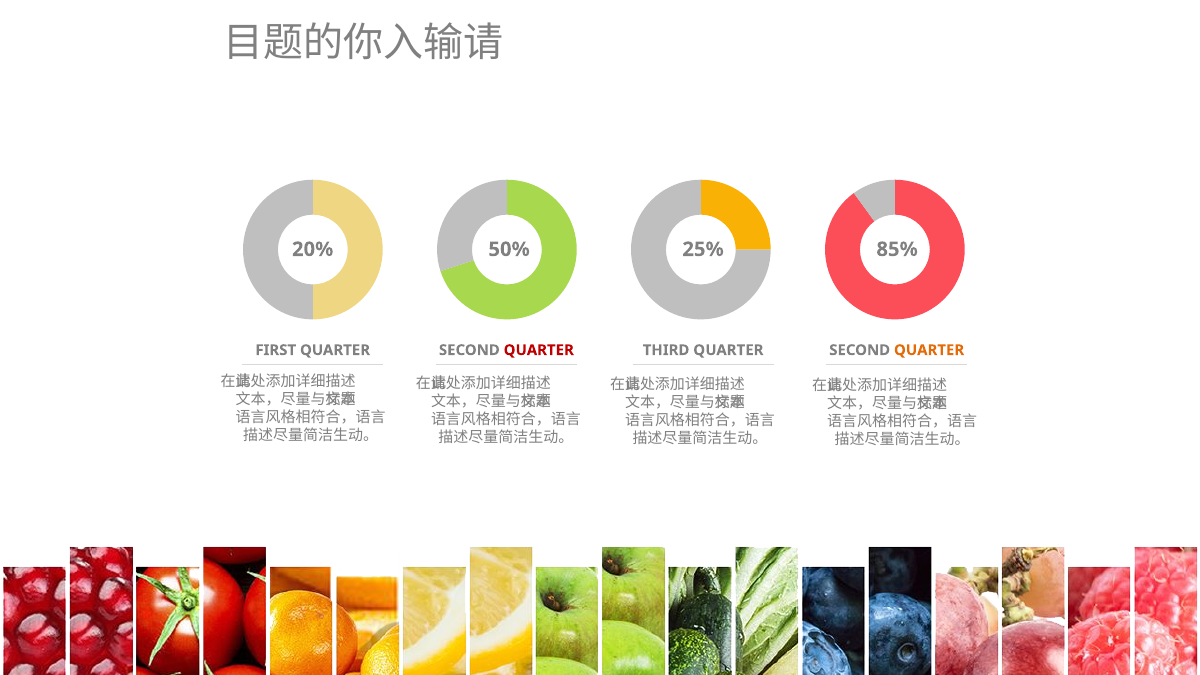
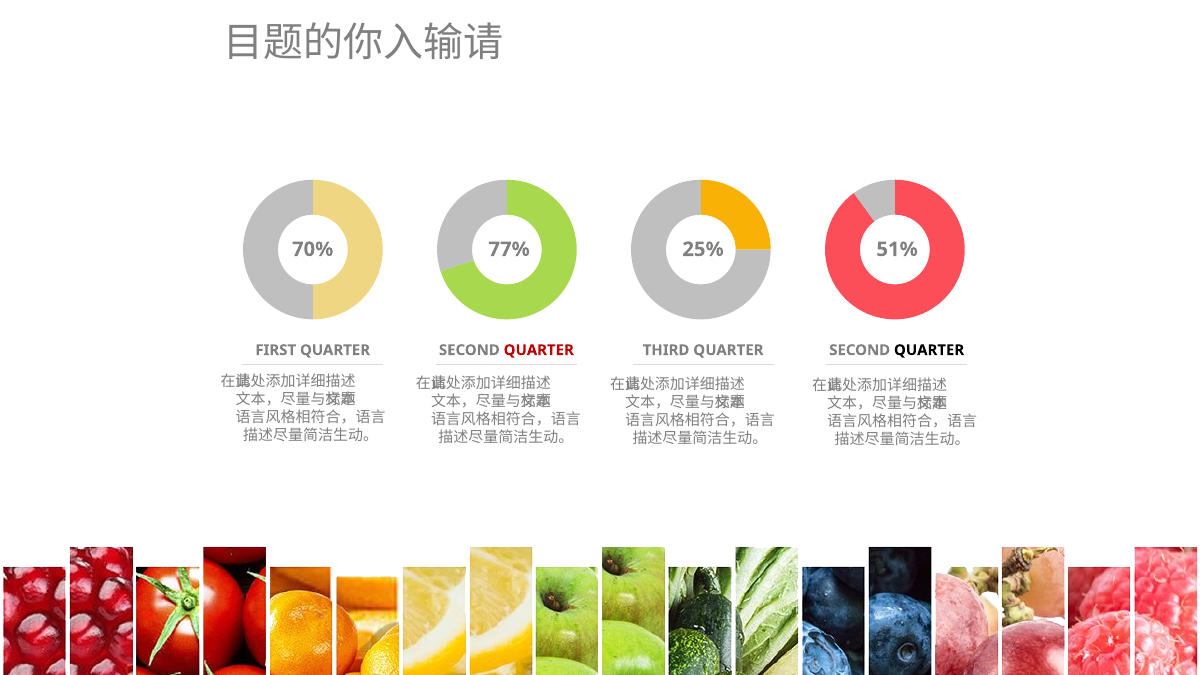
20%: 20% -> 70% (313, 249)
50%: 50% -> 77% (509, 249)
85%: 85% -> 51% (897, 249)
QUARTER colour: orange -> black (929, 350)
